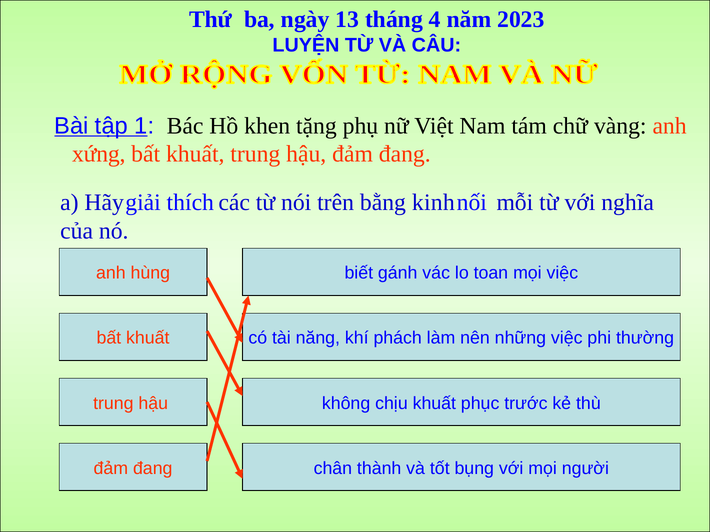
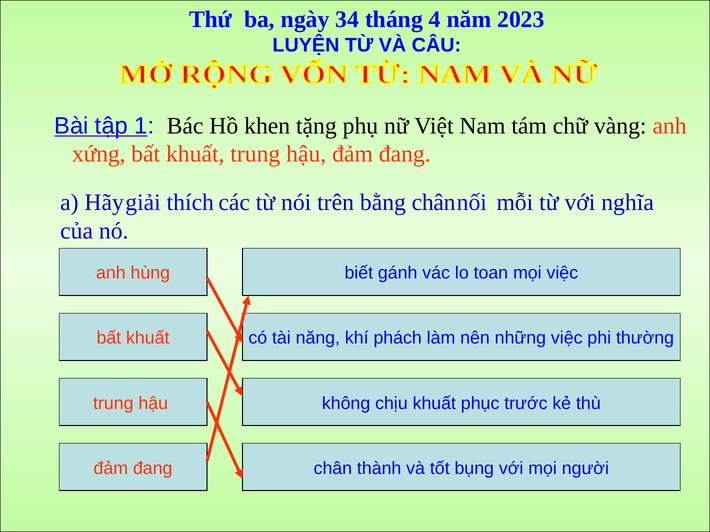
13: 13 -> 34 (347, 19)
bằng kinh: kinh -> chân (434, 203)
